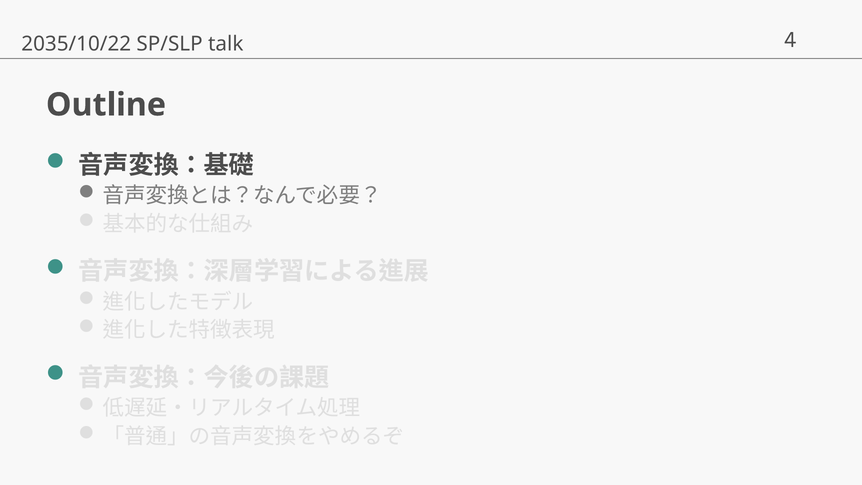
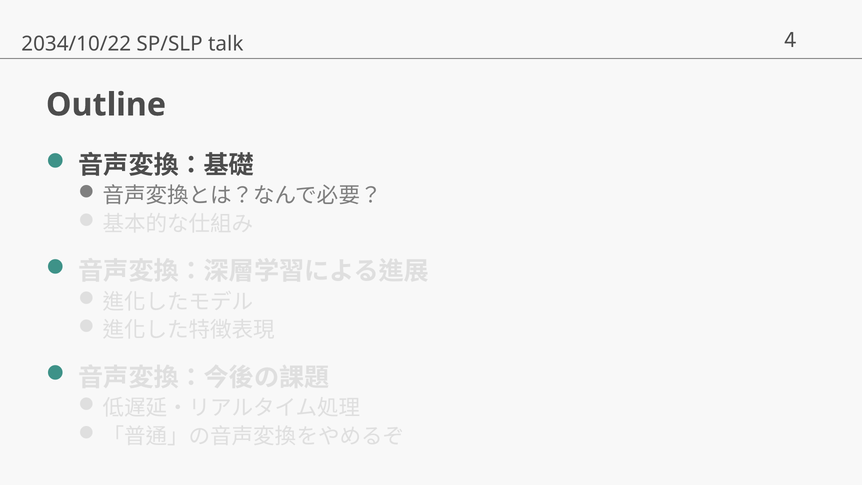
2035/10/22: 2035/10/22 -> 2034/10/22 (76, 44)
